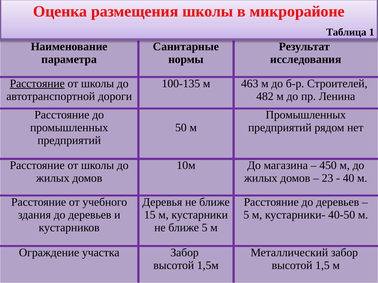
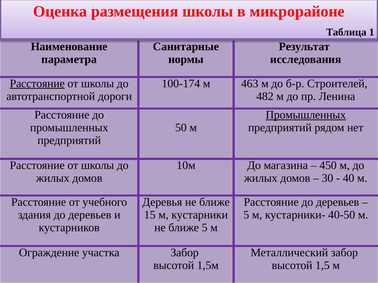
100-135: 100-135 -> 100-174 (181, 84)
Промышленных underline: none -> present (306, 115)
23: 23 -> 30 (327, 178)
